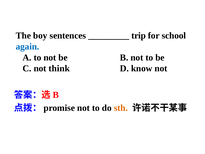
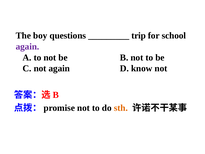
sentences: sentences -> questions (68, 36)
again colour: blue -> purple (27, 46)
not think: think -> again (59, 68)
